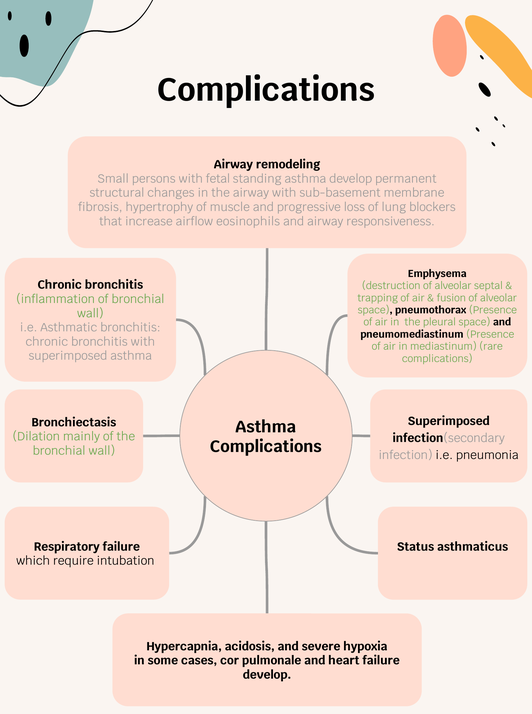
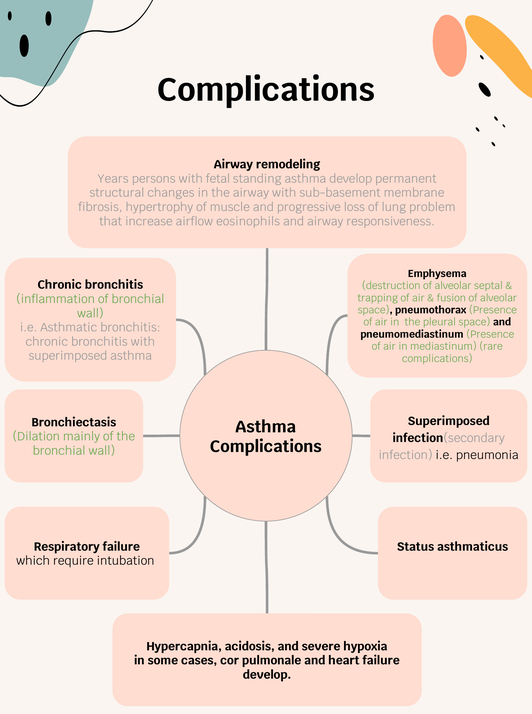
Small: Small -> Years (113, 179)
blockers: blockers -> problem (432, 207)
